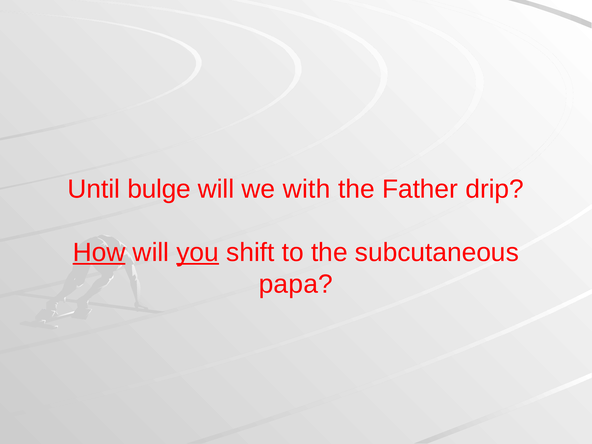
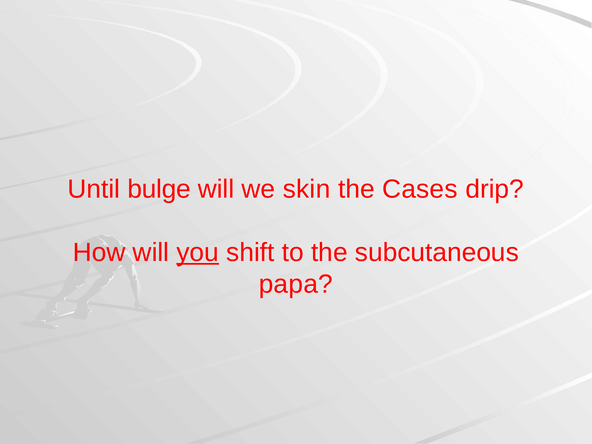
with: with -> skin (307, 189)
Father: Father -> Cases (420, 189)
How underline: present -> none (99, 252)
